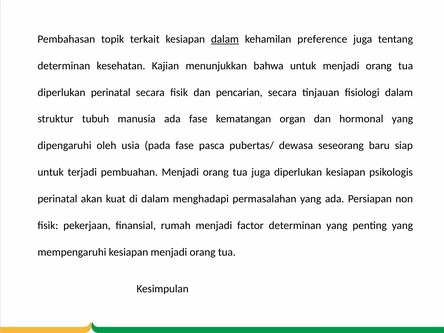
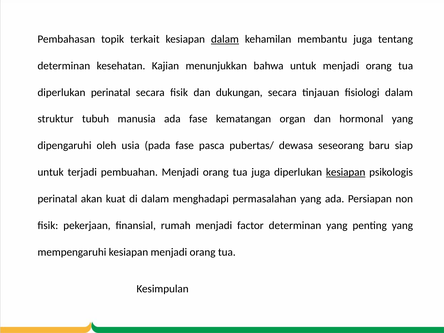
preference: preference -> membantu (322, 39)
pencarian: pencarian -> dukungan (239, 92)
kesiapan underline: none -> present (346, 172)
